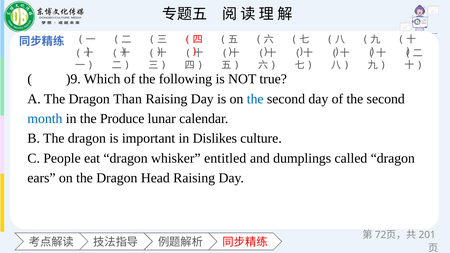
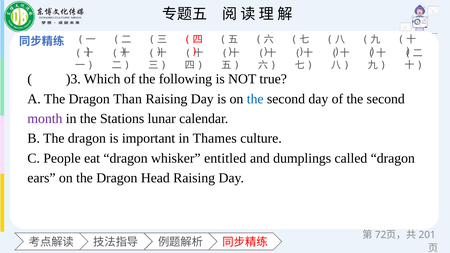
)9: )9 -> )3 (73, 79)
month colour: blue -> purple (45, 119)
Produce: Produce -> Stations (122, 119)
Dislikes: Dislikes -> Thames (215, 138)
